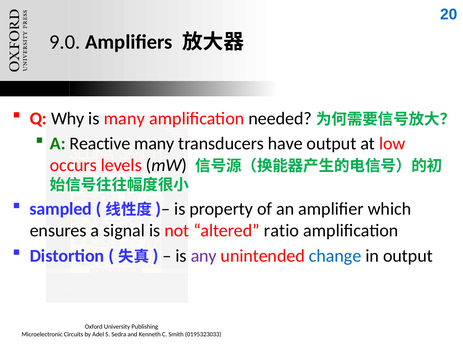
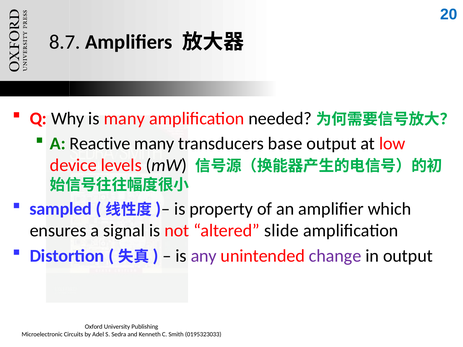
9.0: 9.0 -> 8.7 (65, 42)
have: have -> base (285, 144)
occurs: occurs -> device (73, 165)
ratio: ratio -> slide (282, 231)
change colour: blue -> purple (335, 256)
